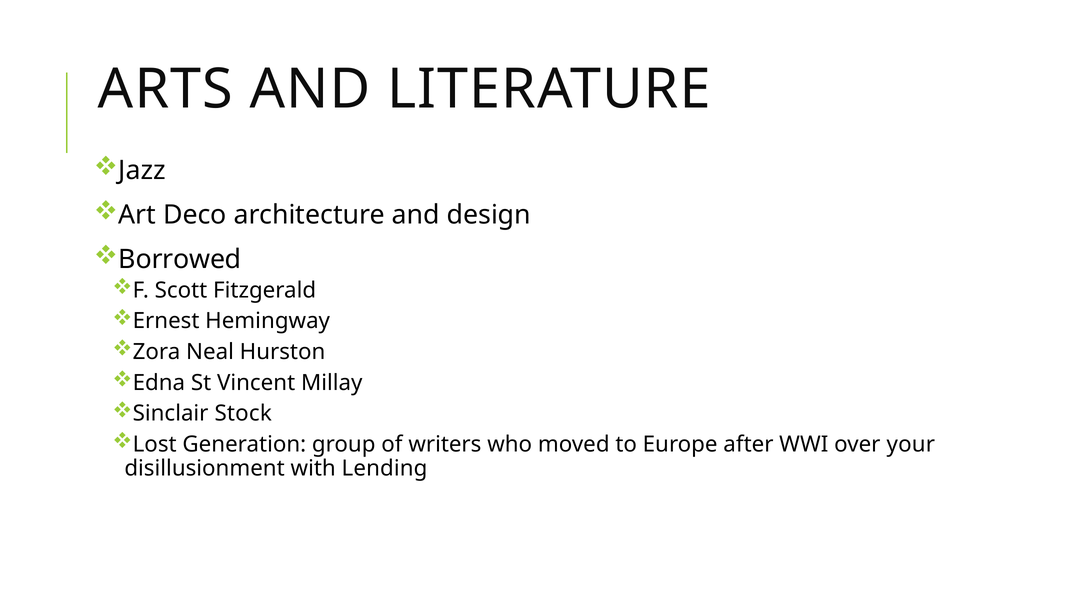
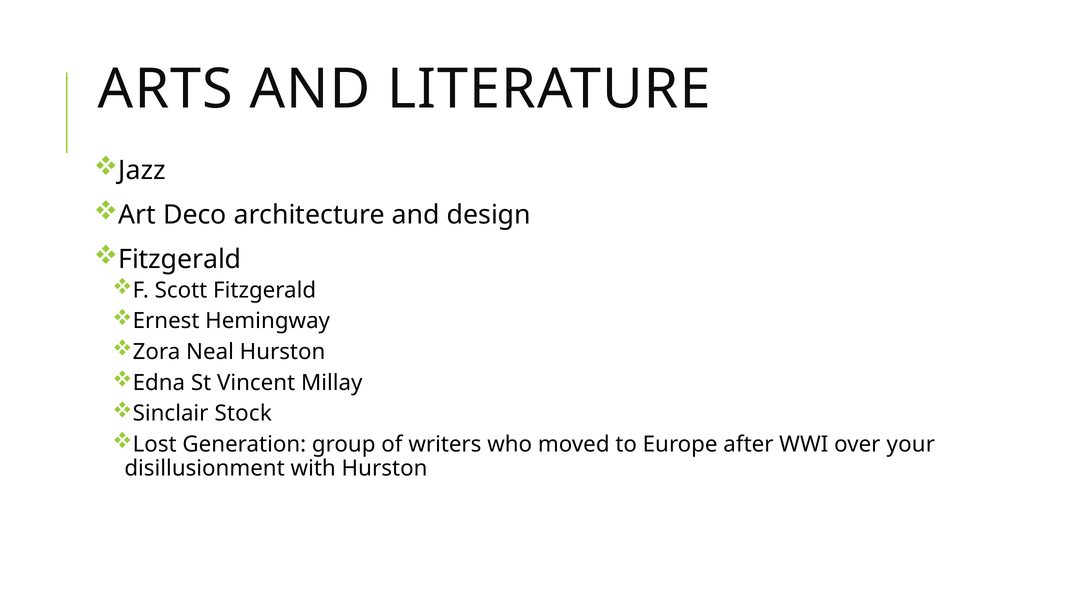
Borrowed: Borrowed -> Fitzgerald (180, 259)
with Lending: Lending -> Hurston (385, 468)
